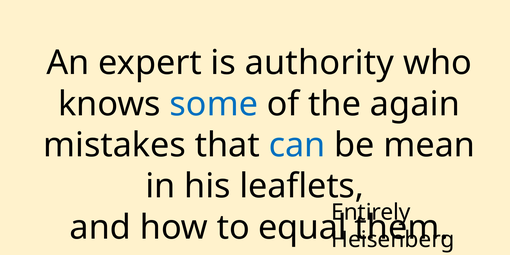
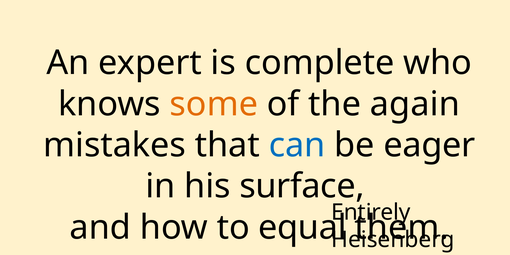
authority: authority -> complete (320, 63)
some colour: blue -> orange (214, 104)
mean: mean -> eager (429, 145)
leaflets: leaflets -> surface (302, 186)
